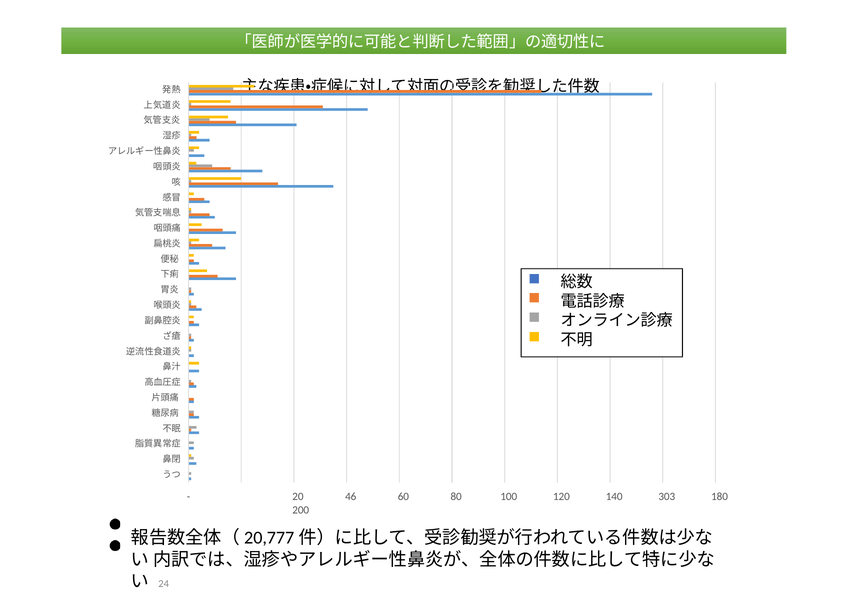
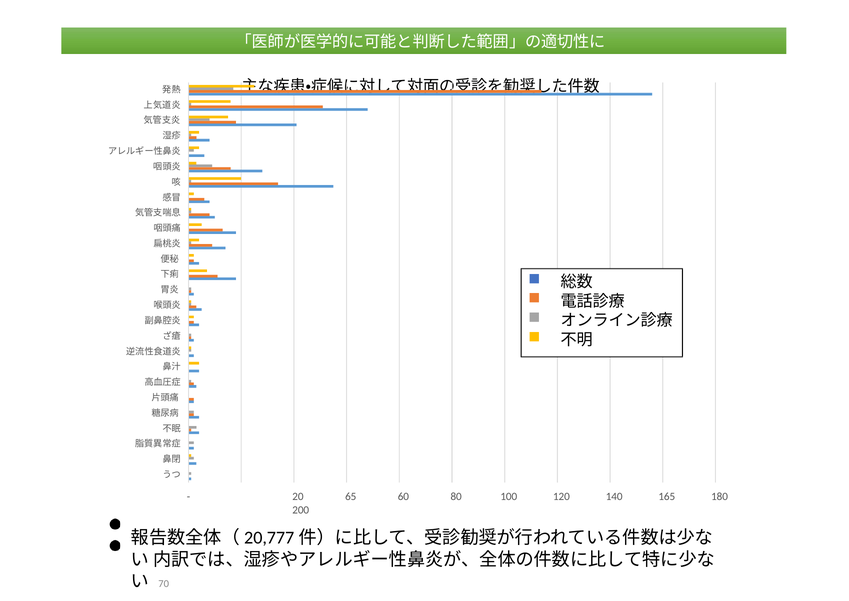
46: 46 -> 65 (351, 496)
303: 303 -> 165 (667, 496)
24: 24 -> 70 (164, 583)
